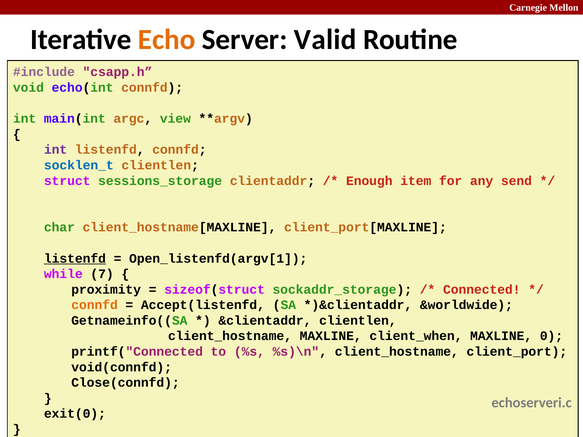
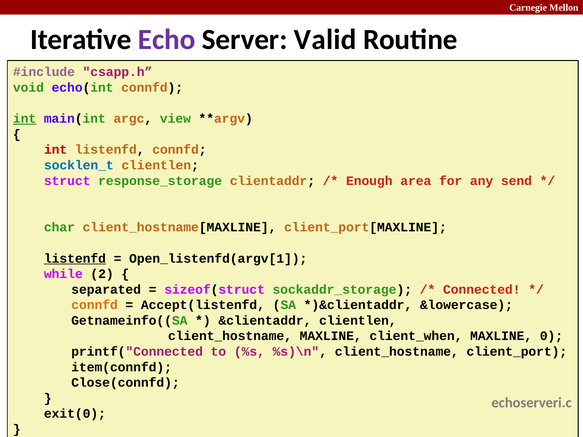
Echo colour: orange -> purple (167, 40)
int underline: none -> present (25, 119)
int colour: purple -> red (56, 150)
sessions_storage: sessions_storage -> response_storage (160, 181)
item: item -> area (416, 181)
7: 7 -> 2 (102, 274)
proximity: proximity -> separated (106, 290)
&worldwide: &worldwide -> &lowercase (466, 305)
void(connfd: void(connfd -> item(connfd (122, 367)
